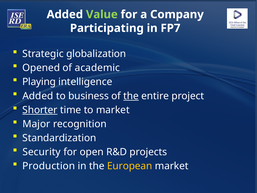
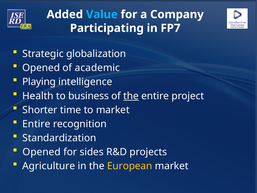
Value colour: light green -> light blue (102, 14)
Added: Added -> Health (38, 96)
Shorter underline: present -> none (40, 110)
Major: Major -> Entire (36, 124)
Security: Security -> Opened (42, 152)
open: open -> sides (92, 152)
Production: Production -> Agriculture (49, 166)
